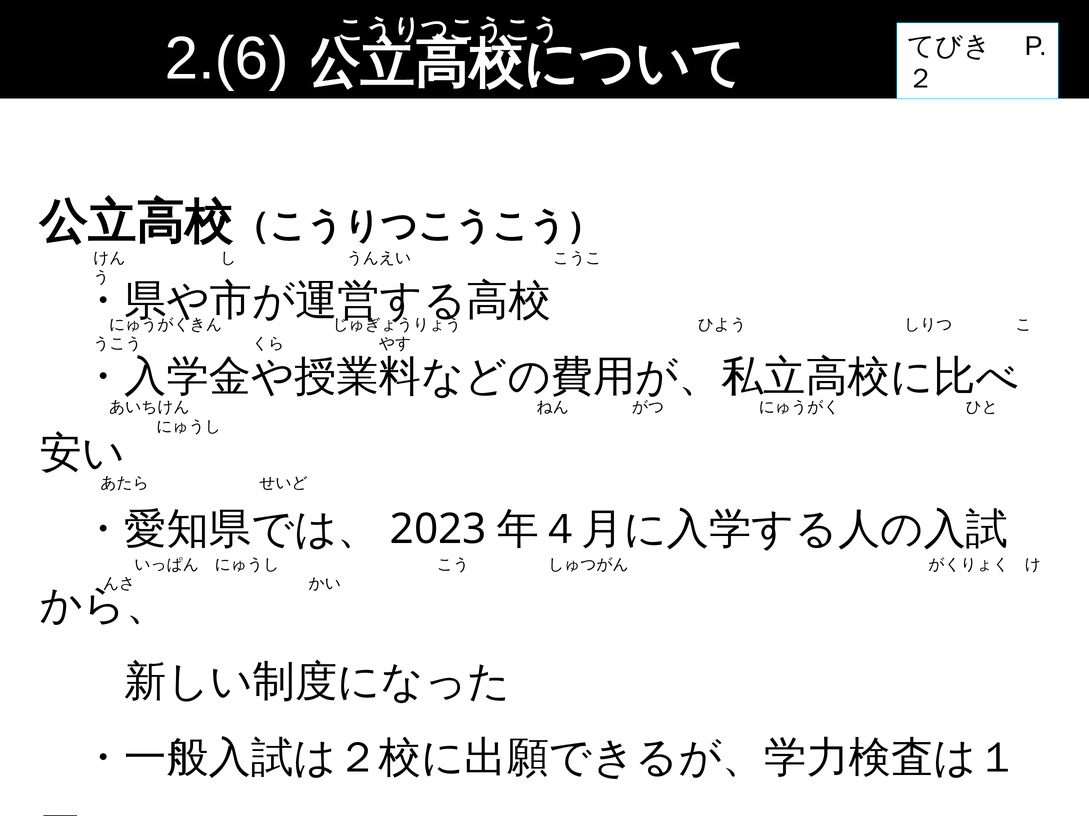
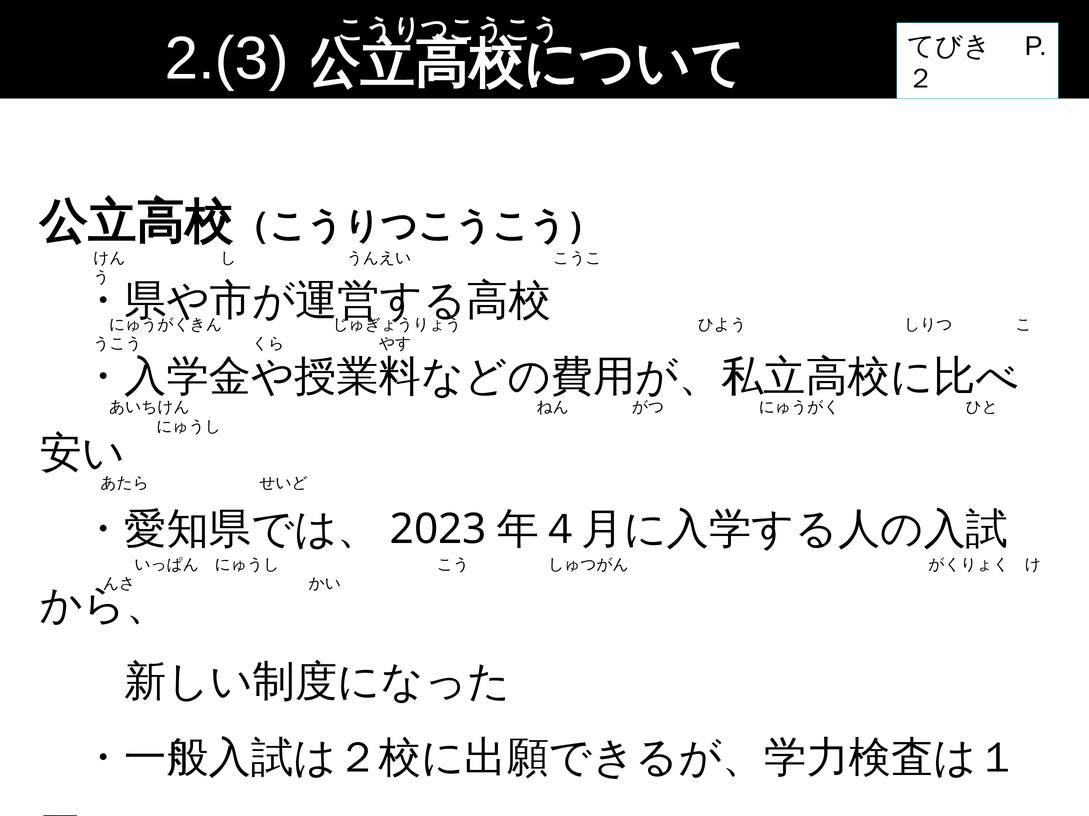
2.(6: 2.(6 -> 2.(3 (227, 59)
